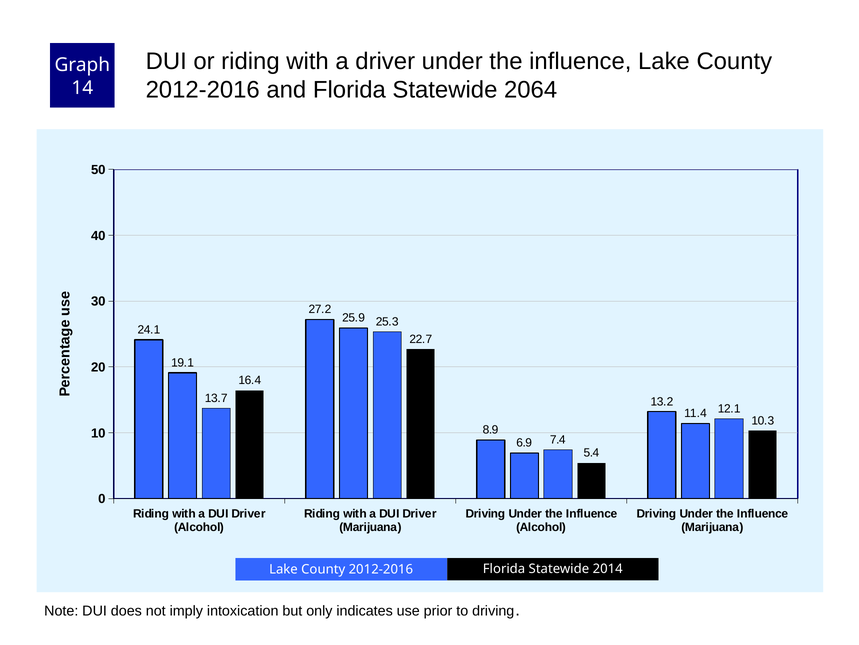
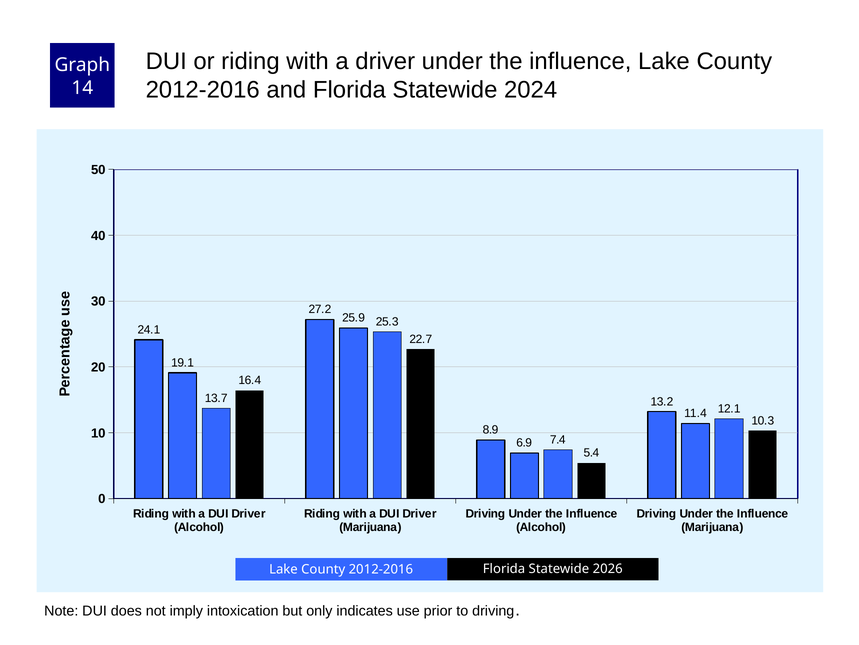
2064: 2064 -> 2024 (531, 90)
2014: 2014 -> 2026 (608, 568)
